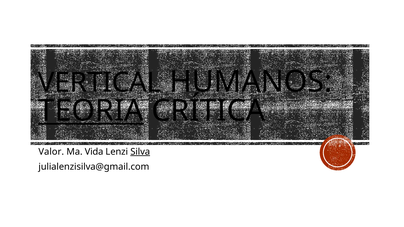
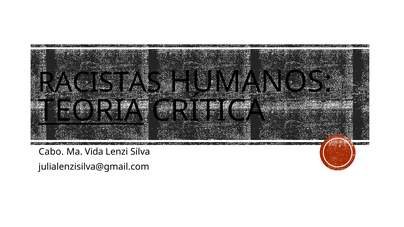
VERTICAL: VERTICAL -> RACISTAS (100, 83)
Valor: Valor -> Cabo (51, 152)
Silva underline: present -> none (140, 152)
